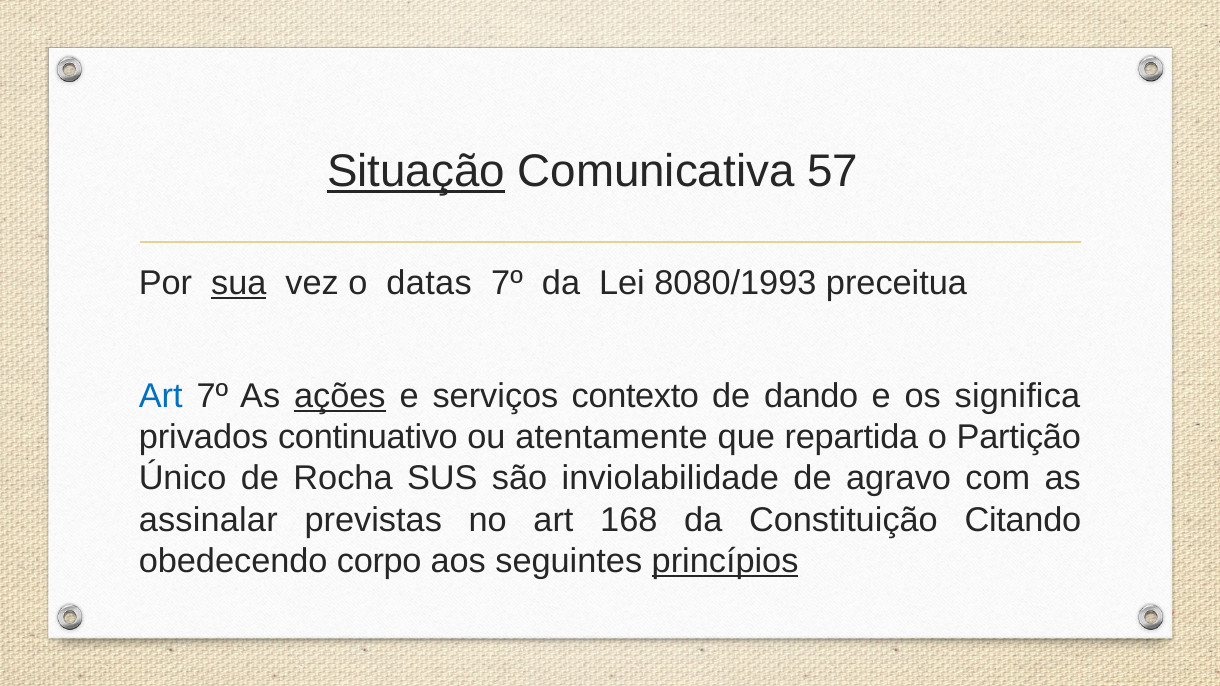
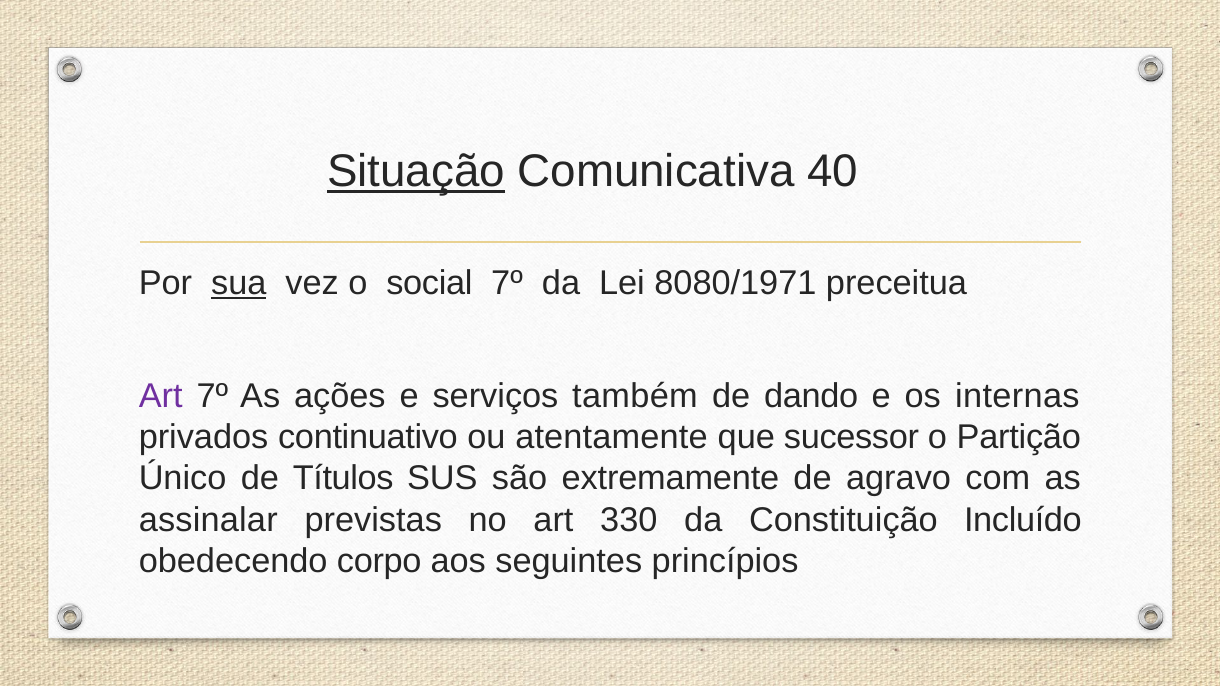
57: 57 -> 40 (833, 172)
datas: datas -> social (429, 283)
8080/1993: 8080/1993 -> 8080/1971 (735, 283)
Art colour: blue -> purple (161, 396)
ações underline: present -> none (340, 396)
contexto: contexto -> também (635, 396)
significa: significa -> internas (1017, 396)
repartida: repartida -> sucessor (851, 438)
Rocha: Rocha -> Títulos (343, 479)
inviolabilidade: inviolabilidade -> extremamente (670, 479)
168: 168 -> 330 (629, 520)
Citando: Citando -> Incluído (1023, 520)
princípios underline: present -> none (725, 561)
